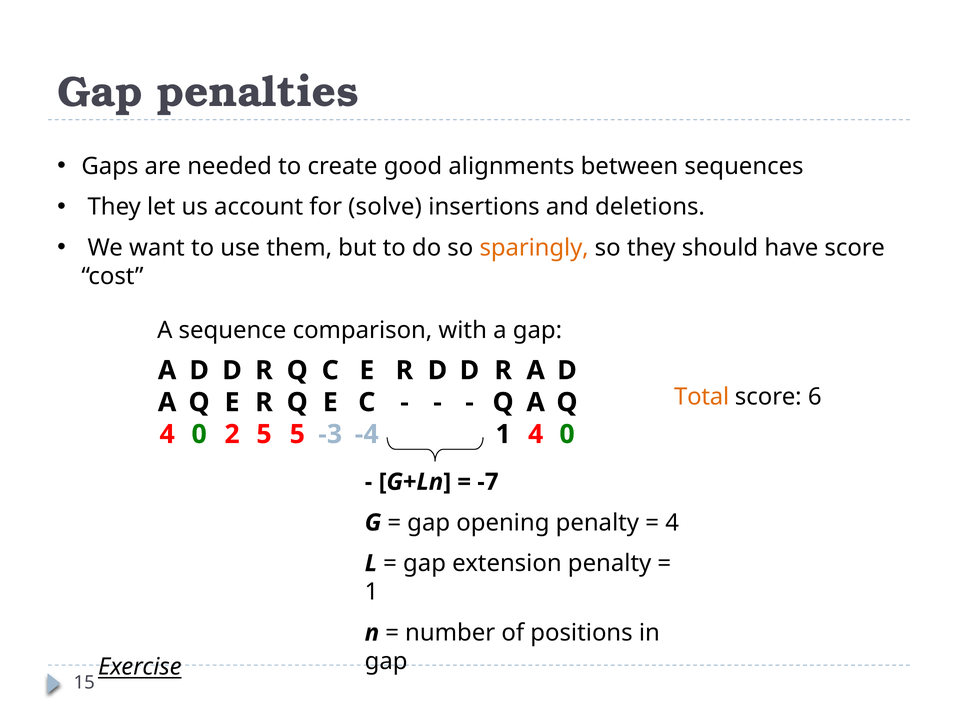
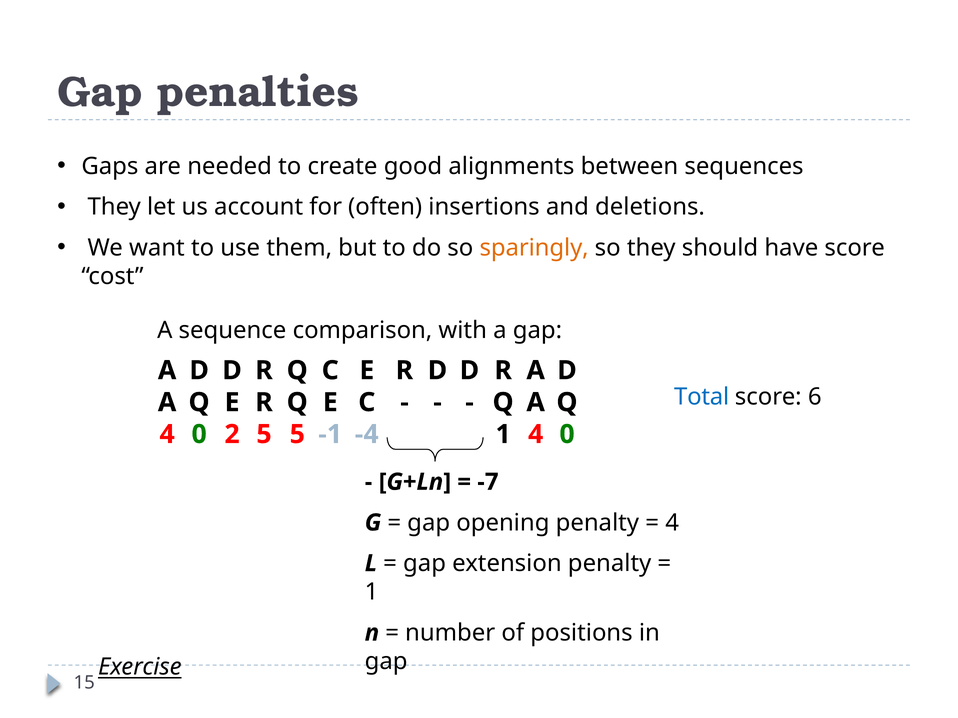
solve: solve -> often (385, 207)
Total colour: orange -> blue (702, 397)
-3: -3 -> -1 (330, 435)
